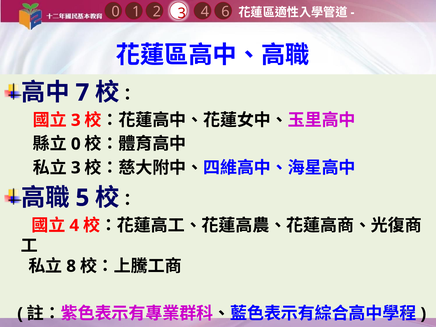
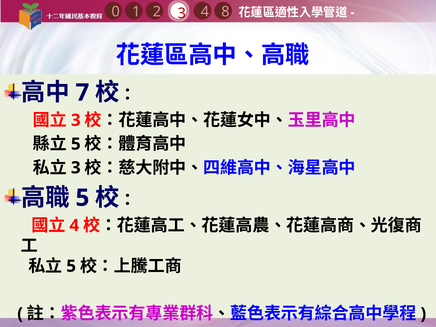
6: 6 -> 8 (225, 12)
0: 0 -> 5 (76, 144)
8: 8 -> 5 (71, 266)
